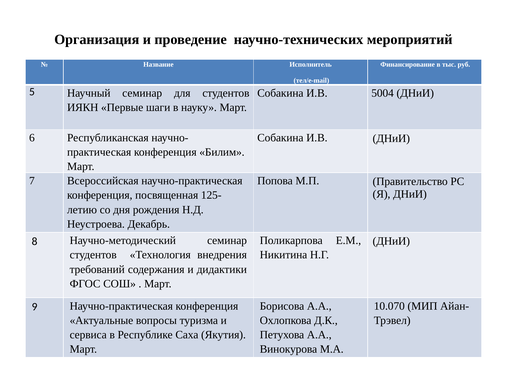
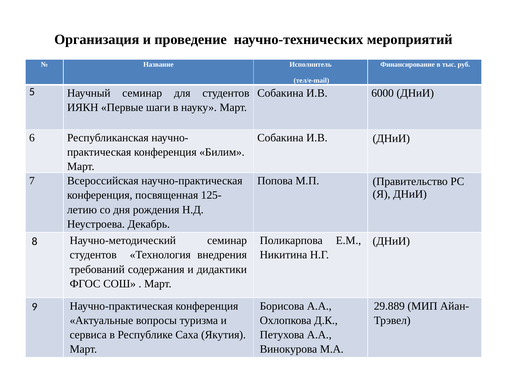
5004: 5004 -> 6000 (383, 93)
10.070: 10.070 -> 29.889 (389, 306)
